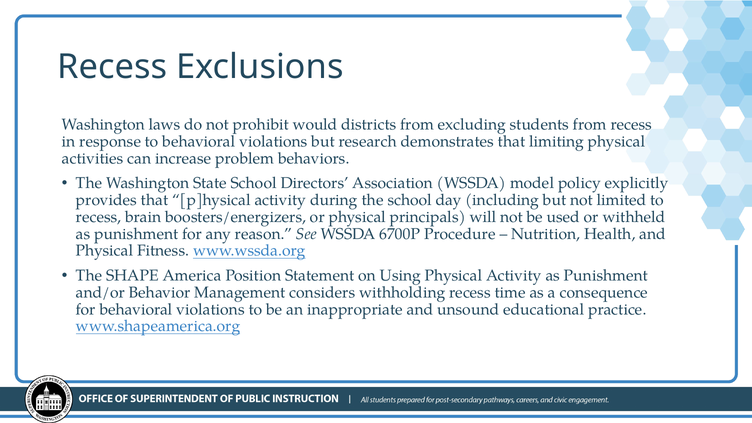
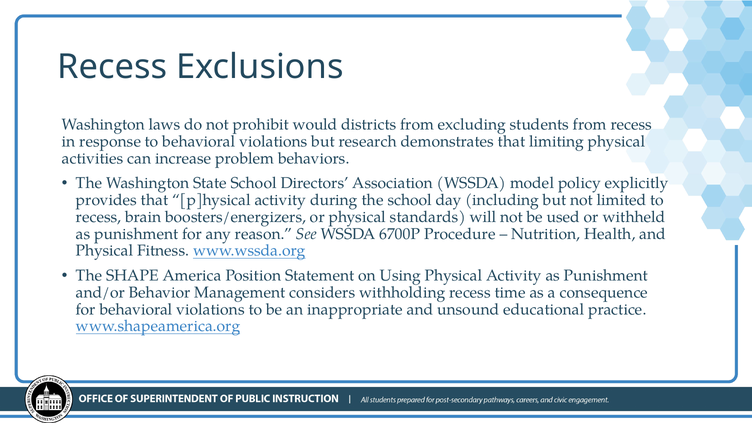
principals: principals -> standards (428, 217)
